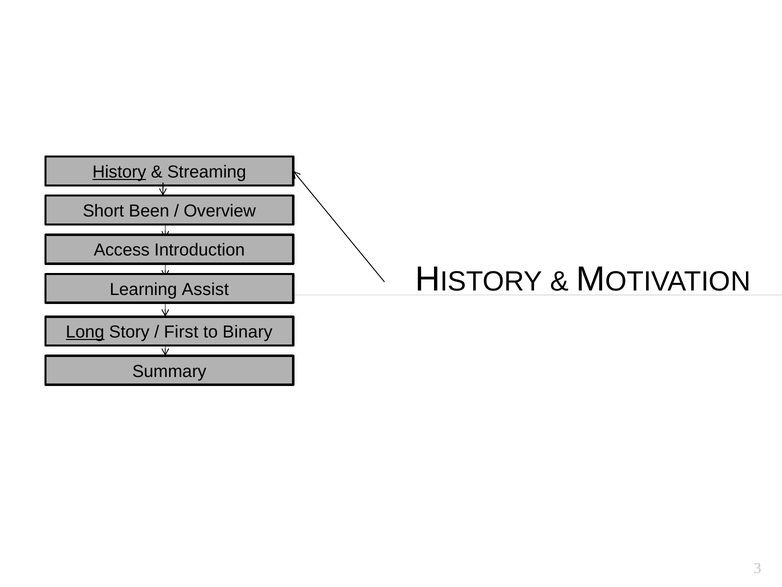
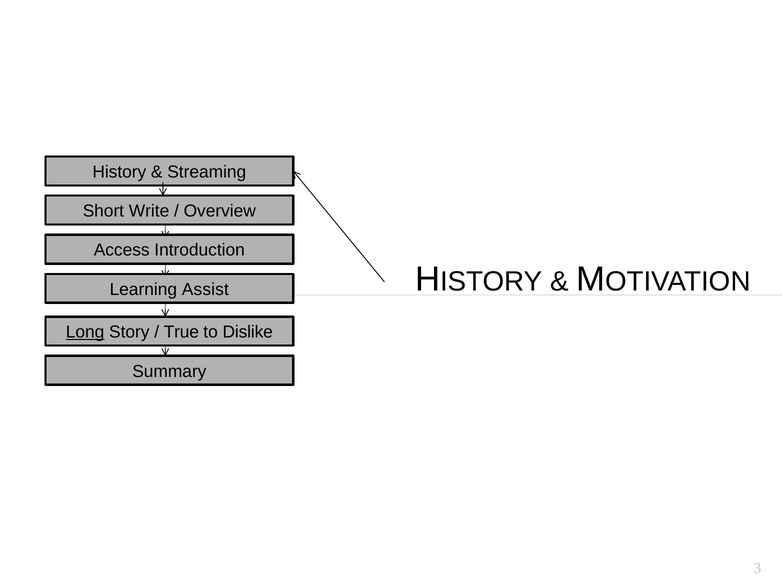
History underline: present -> none (119, 172)
Been: Been -> Write (149, 211)
First: First -> True (181, 332)
Binary: Binary -> Dislike (248, 332)
